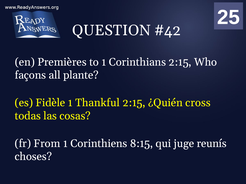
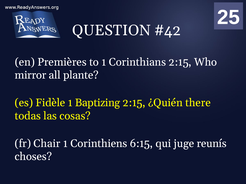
façons: façons -> mirror (31, 75)
Thankful: Thankful -> Baptizing (98, 103)
cross: cross -> there (198, 103)
From: From -> Chair (47, 144)
8:15: 8:15 -> 6:15 (141, 144)
